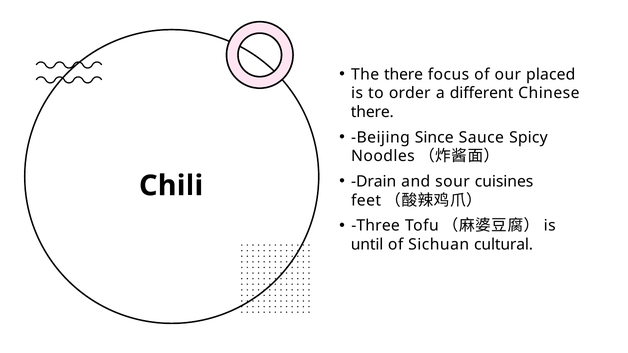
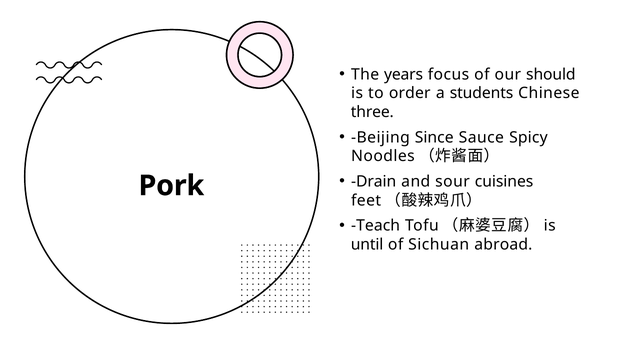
The there: there -> years (404, 74)
placed: placed -> should (551, 74)
different: different -> students (482, 93)
there: there -> three (372, 112)
Chili: Chili -> Pork (171, 186)
Three: Three -> Teach (376, 226)
cultural: cultural -> abroad (503, 245)
